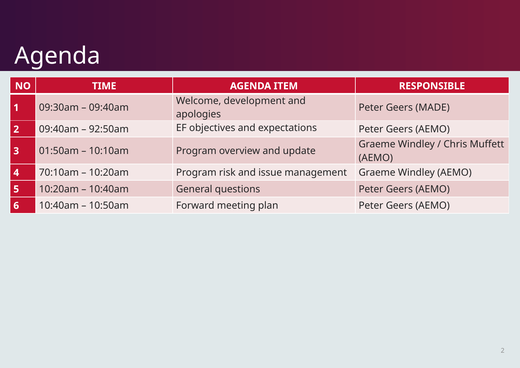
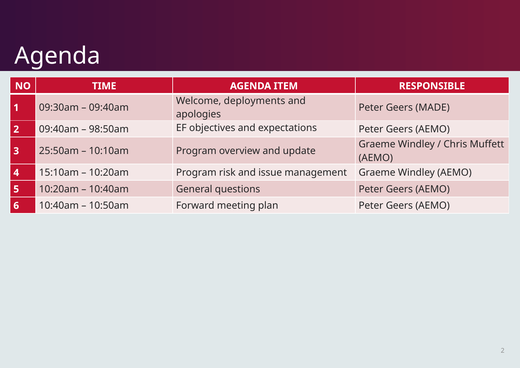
development: development -> deployments (255, 101)
92:50am: 92:50am -> 98:50am (109, 129)
01:50am: 01:50am -> 25:50am (59, 151)
70:10am: 70:10am -> 15:10am (59, 173)
